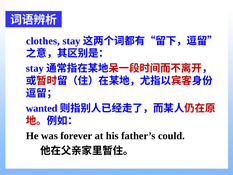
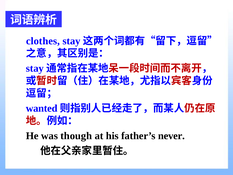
forever: forever -> though (76, 136)
could: could -> never (171, 136)
